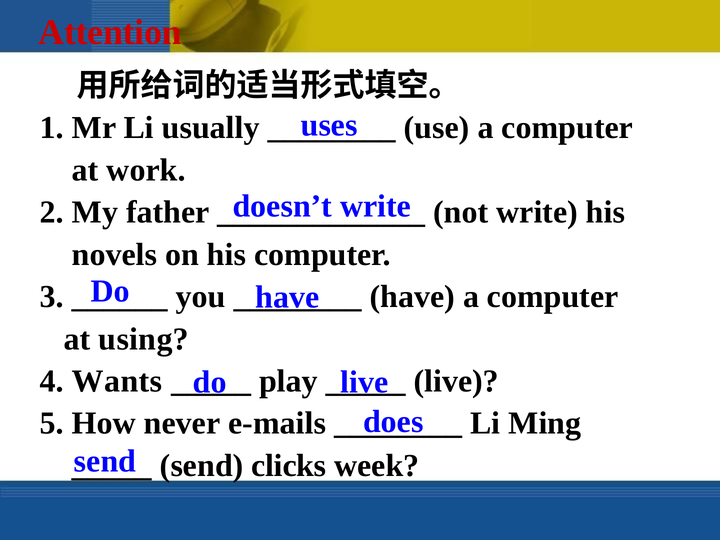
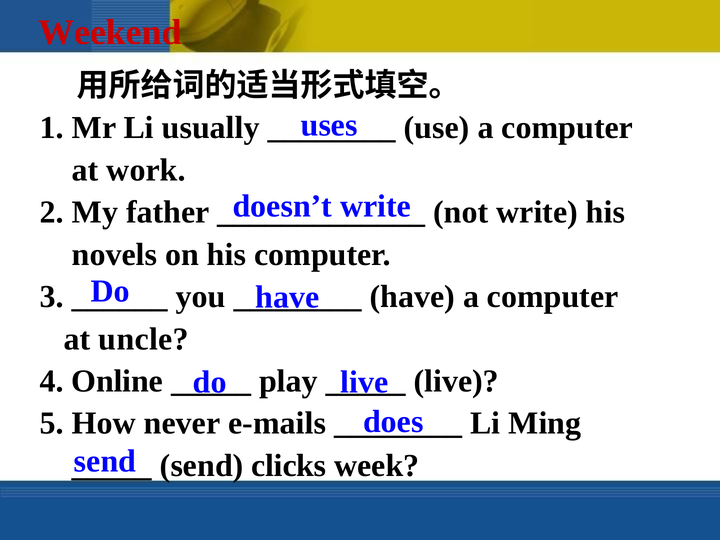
Attention: Attention -> Weekend (110, 32)
using: using -> uncle (144, 339)
Wants: Wants -> Online (117, 381)
